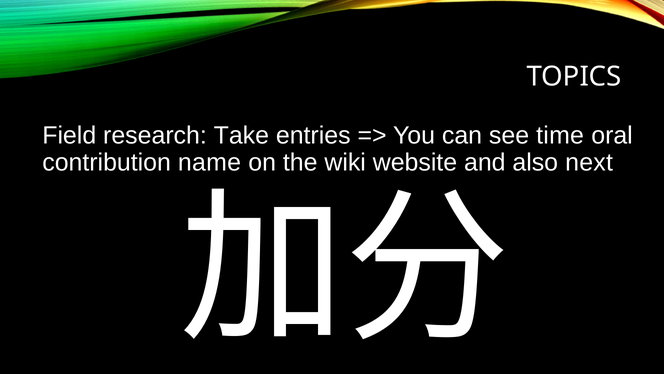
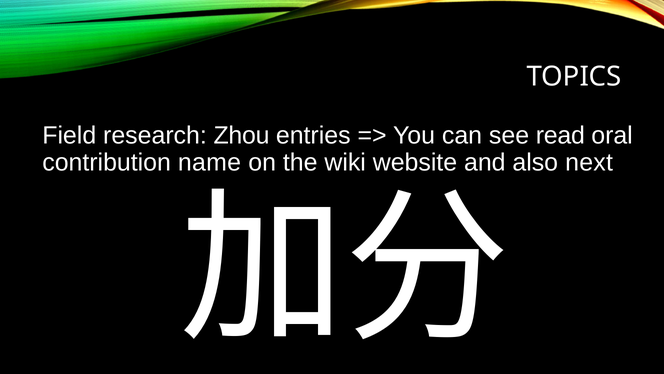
Take: Take -> Zhou (242, 135)
time: time -> read (560, 135)
